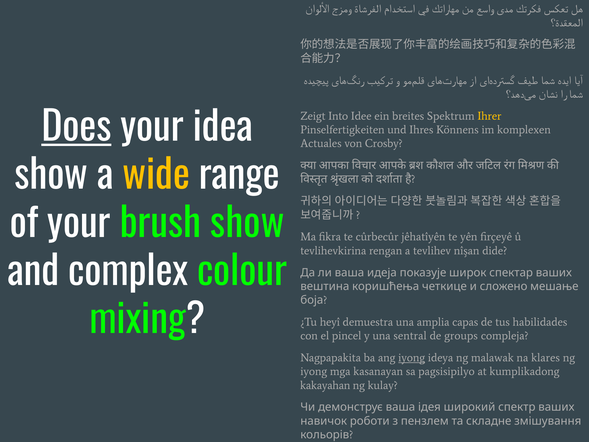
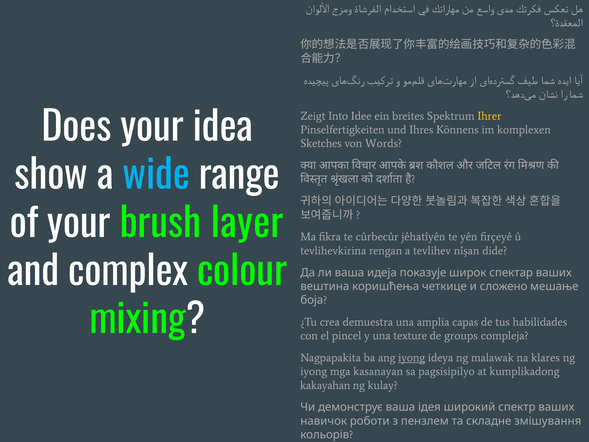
Does underline: present -> none (76, 127)
Actuales: Actuales -> Sketches (321, 143)
Crosby: Crosby -> Words (384, 143)
wide colour: yellow -> light blue (156, 176)
brush show: show -> layer (247, 224)
heyî: heyî -> crea (330, 322)
sentral: sentral -> texture (410, 336)
